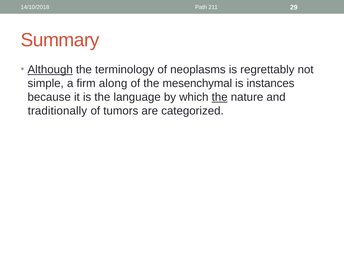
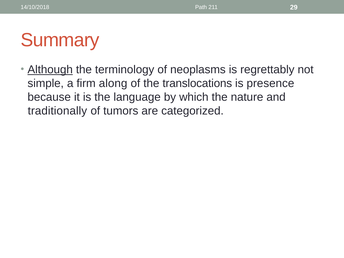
mesenchymal: mesenchymal -> translocations (197, 83)
instances: instances -> presence (270, 83)
the underline: present -> none (220, 97)
